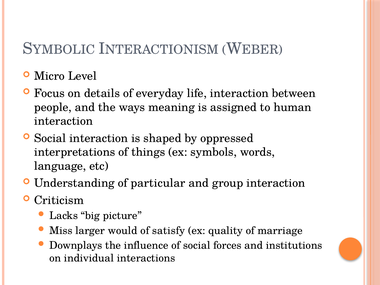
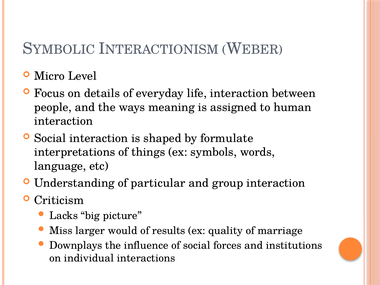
oppressed: oppressed -> formulate (227, 138)
satisfy: satisfy -> results (169, 231)
